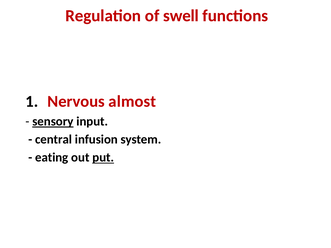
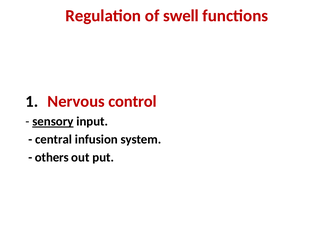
almost: almost -> control (132, 102)
eating: eating -> others (52, 158)
put underline: present -> none (103, 158)
